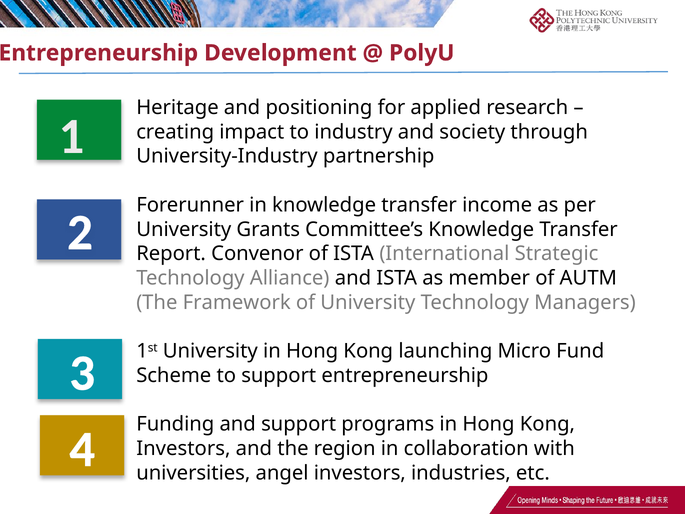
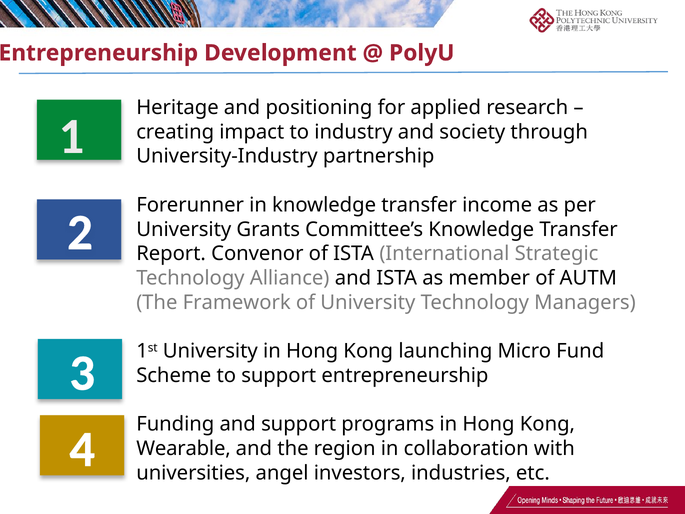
Investors: Investors -> Wearable (183, 448)
